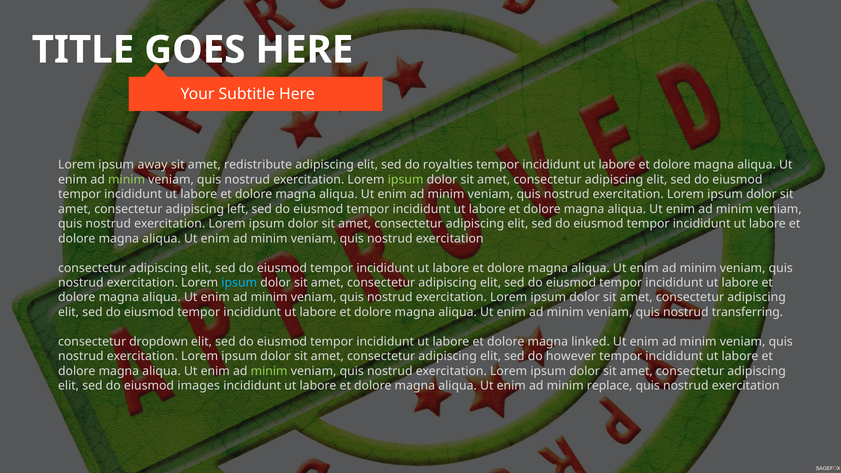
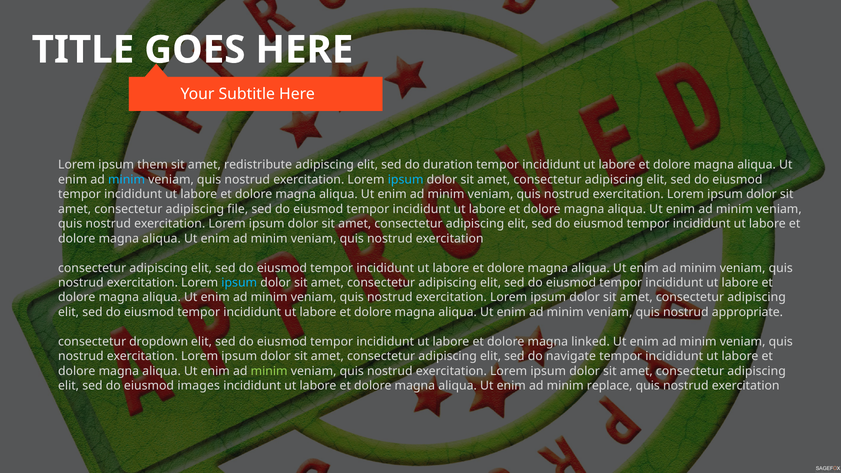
away: away -> them (153, 165)
royalties: royalties -> duration (448, 165)
minim colour: light green -> light blue (127, 180)
ipsum colour: light green -> light blue (406, 180)
left: left -> file (238, 209)
transferring: transferring -> appropriate (747, 312)
however: however -> navigate (571, 356)
